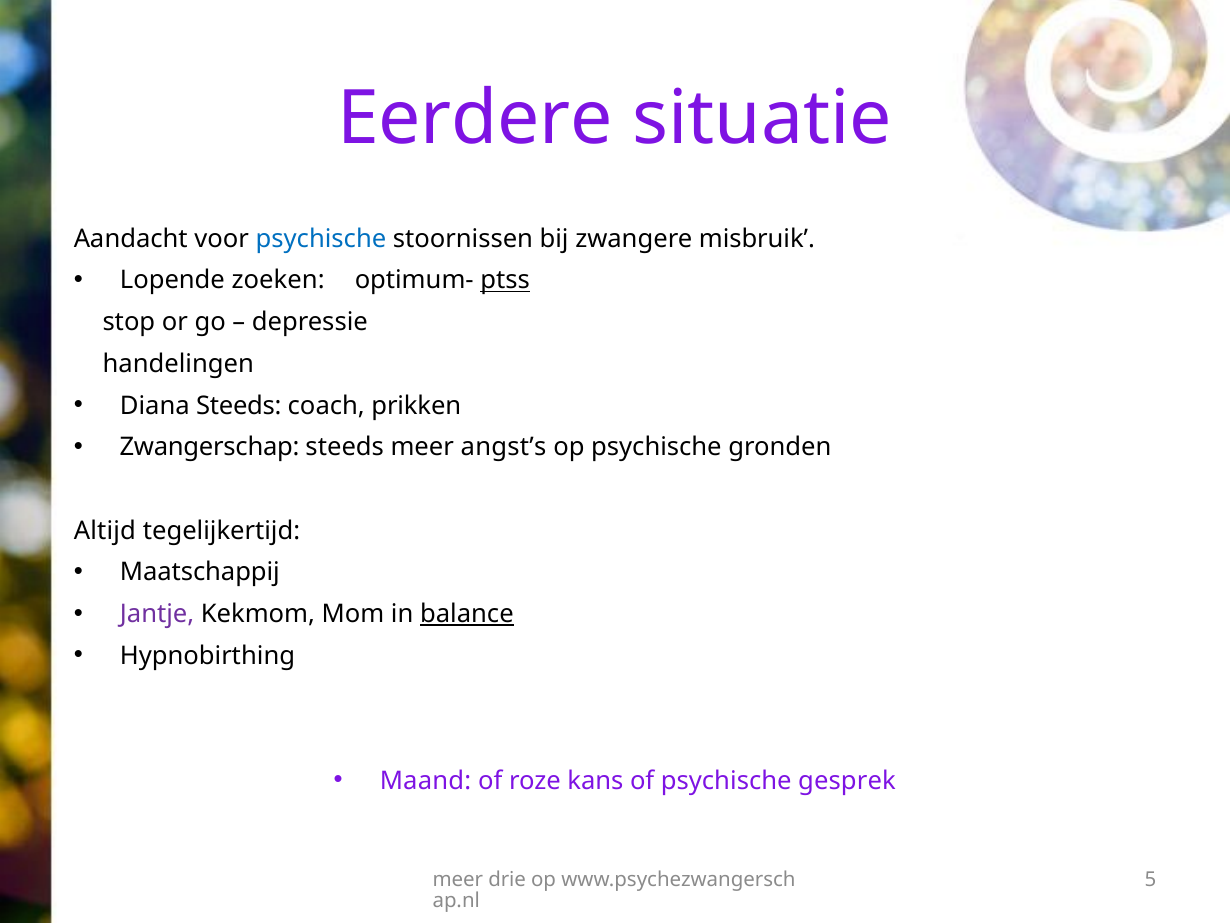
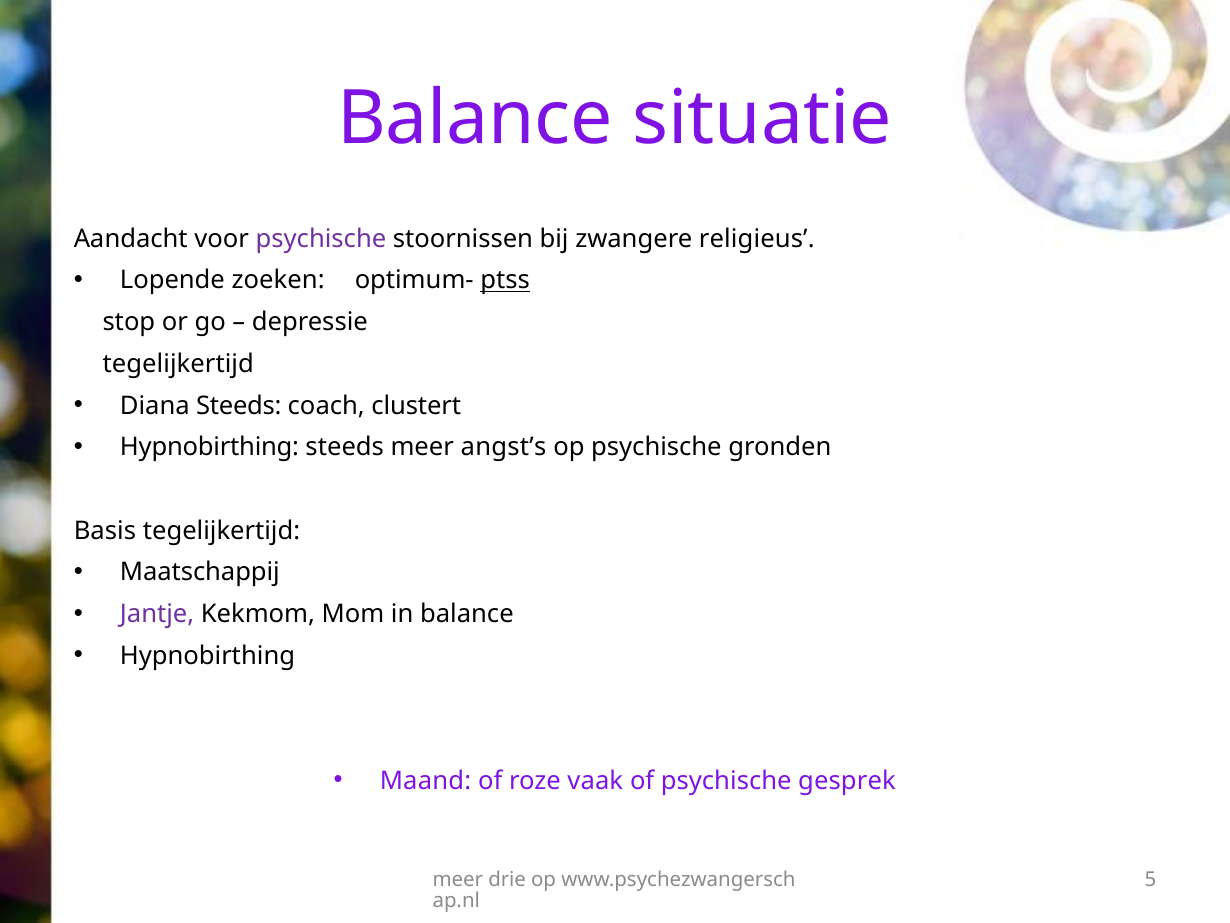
Eerdere: Eerdere -> Balance (475, 119)
psychische colour: blue -> purple (321, 239)
misbruik: misbruik -> religieus (757, 239)
handelingen: handelingen -> tegelijkertijd (178, 364)
prikken: prikken -> clustert (416, 405)
Zwangerschap: Zwangerschap -> Hypnobirthing (210, 447)
Altijd: Altijd -> Basis (105, 530)
balance underline: present -> none (467, 614)
kans: kans -> vaak (595, 781)
